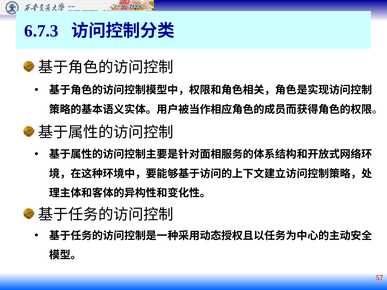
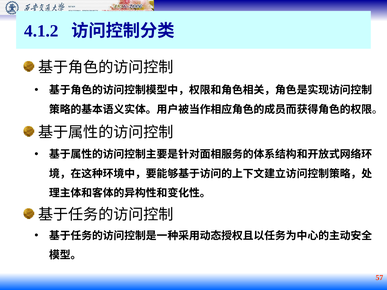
6.7.3: 6.7.3 -> 4.1.2 (41, 31)
